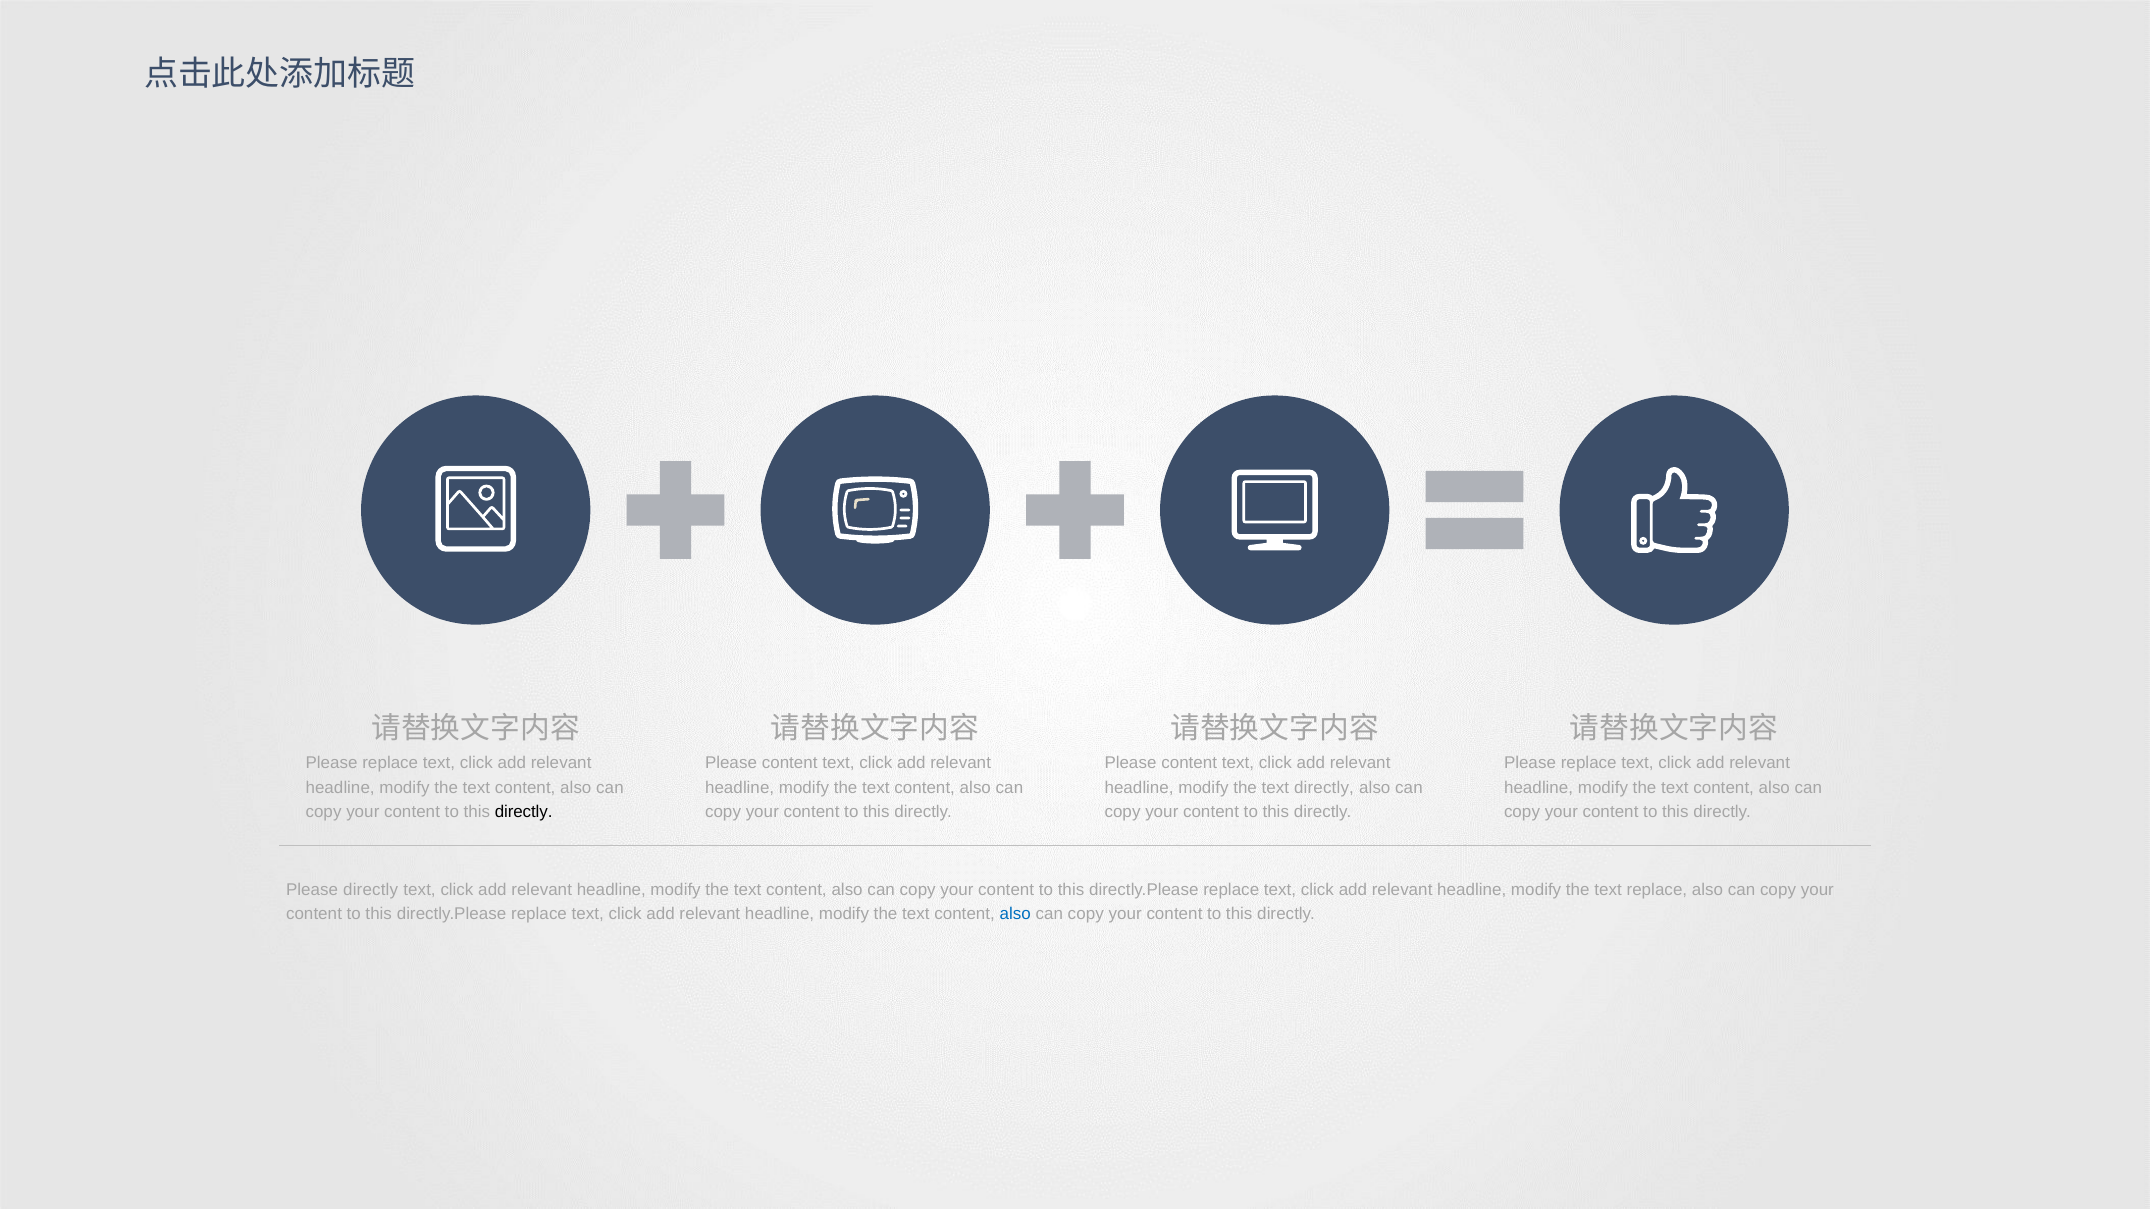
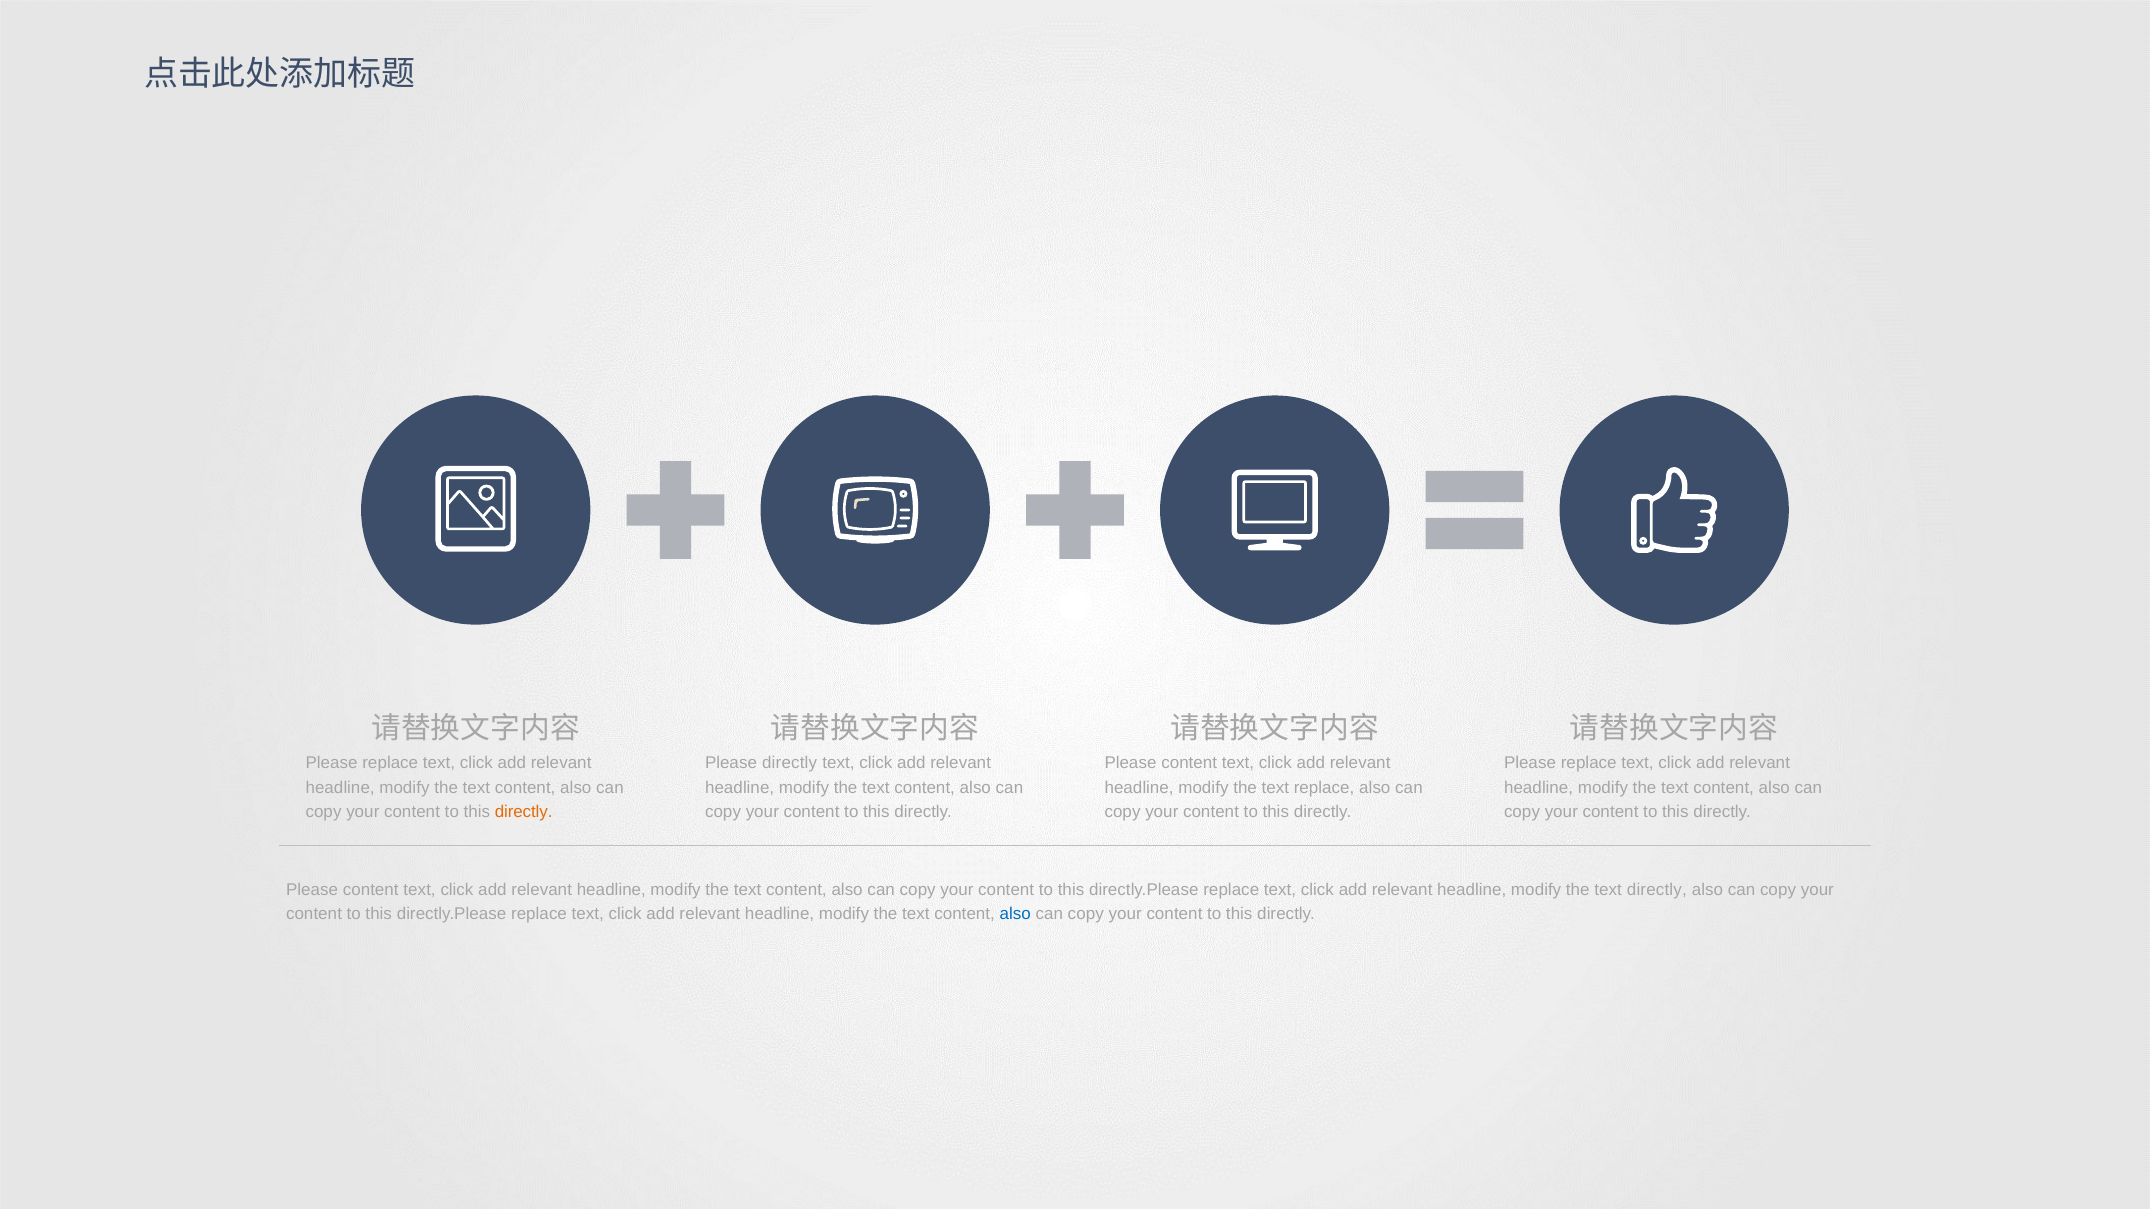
content: content -> directly (790, 763)
text directly: directly -> replace (1324, 788)
directly colour: black -> orange (524, 812)
directly: directly -> content (371, 890)
text replace: replace -> directly (1657, 890)
